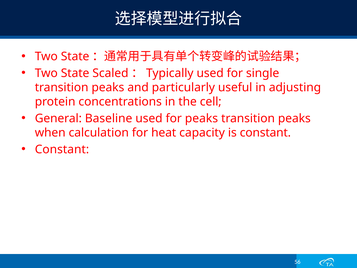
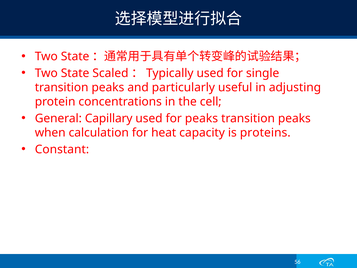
Baseline: Baseline -> Capillary (109, 118)
is constant: constant -> proteins (265, 133)
